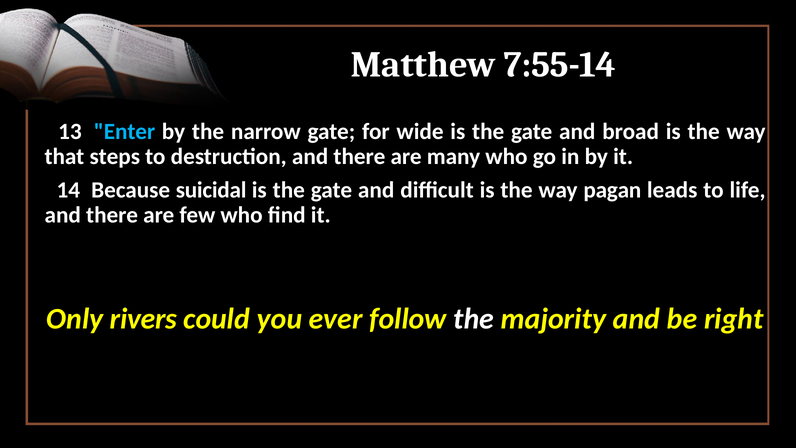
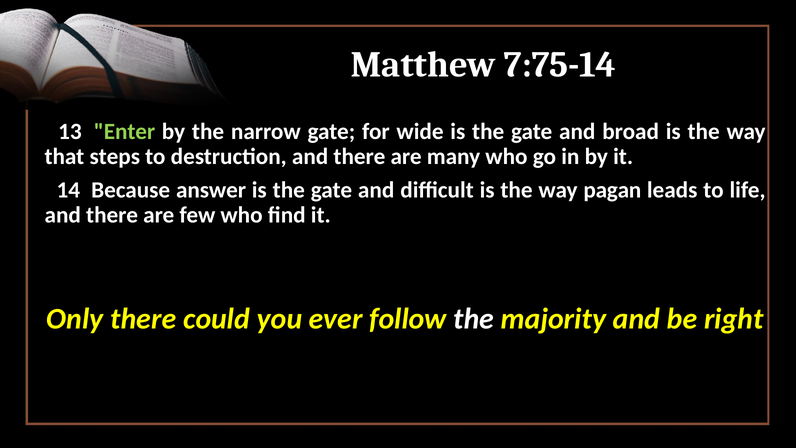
7:55-14: 7:55-14 -> 7:75-14 (560, 64)
Enter colour: light blue -> light green (124, 132)
suicidal: suicidal -> answer (211, 190)
Only rivers: rivers -> there (143, 319)
